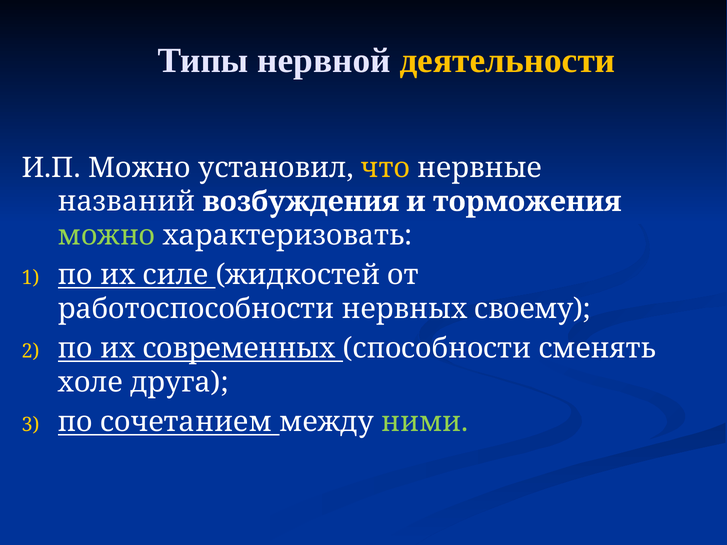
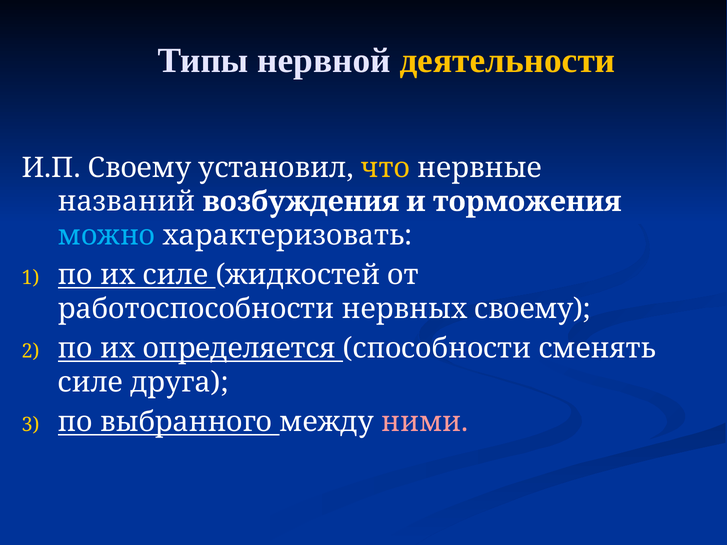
И.П Можно: Можно -> Своему (140, 168)
можно colour: light green -> light blue (107, 236)
современных: современных -> определяется (239, 349)
холе: холе -> силе (90, 382)
сочетанием: сочетанием -> выбранного (186, 422)
ними colour: light green -> pink (425, 422)
